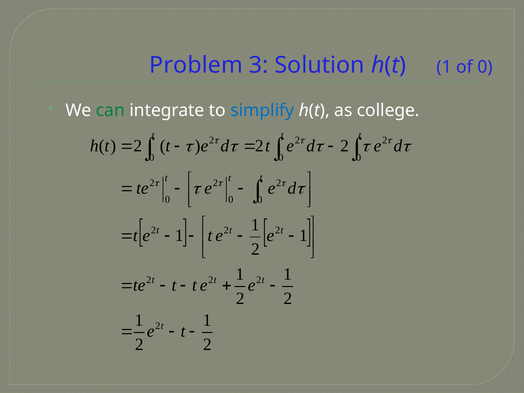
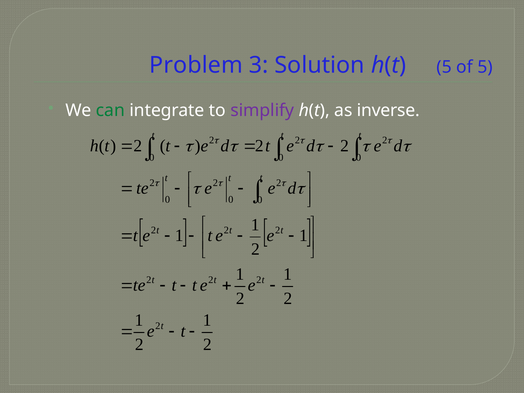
h(t 1: 1 -> 5 (444, 67)
of 0: 0 -> 5 (485, 67)
simplify colour: blue -> purple (262, 110)
college: college -> inverse (388, 110)
